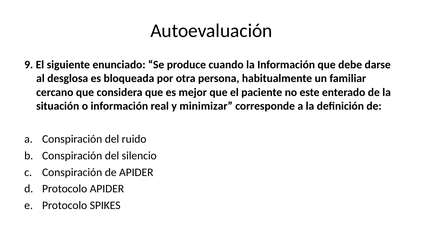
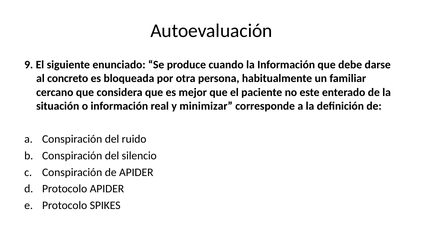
desglosa: desglosa -> concreto (68, 79)
